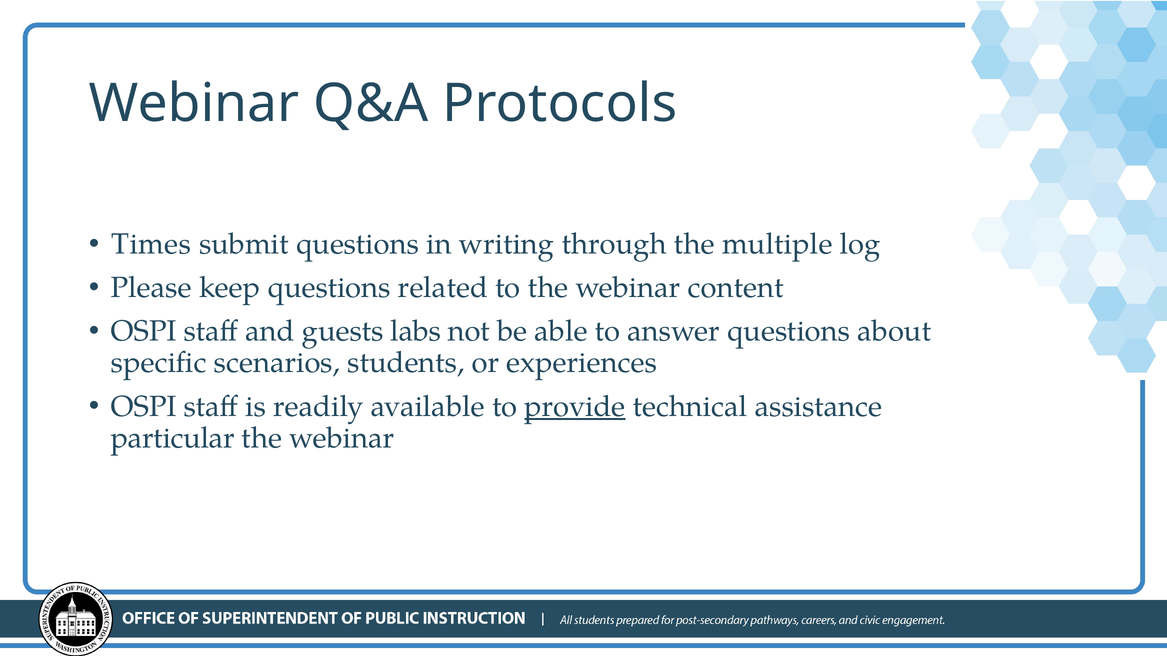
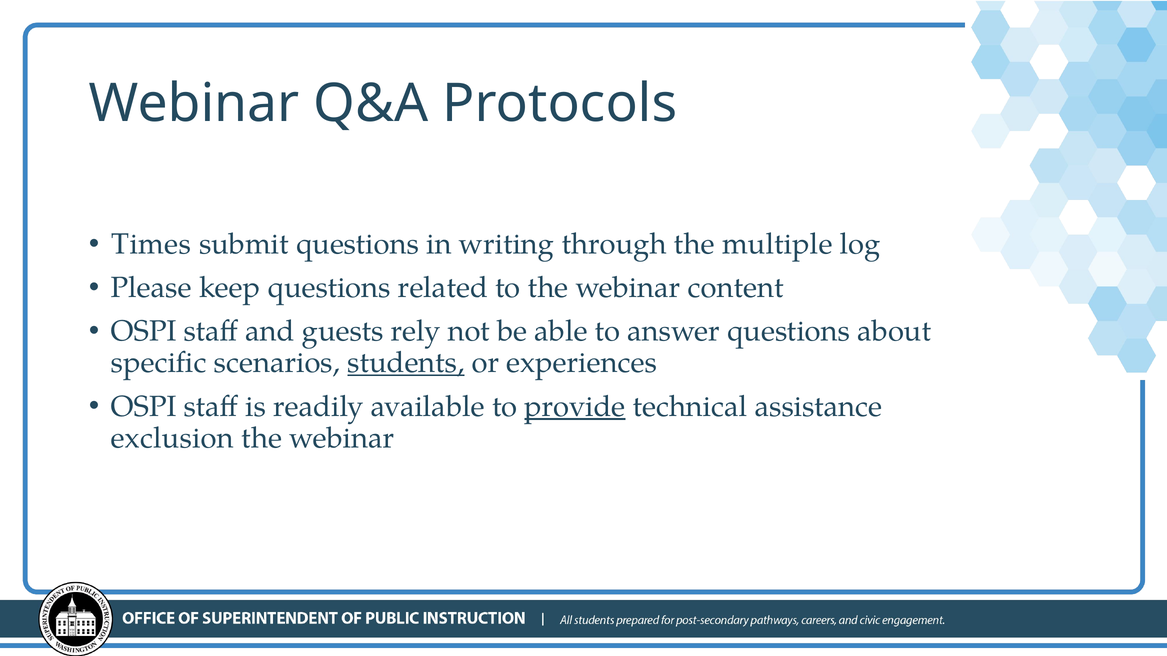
labs: labs -> rely (416, 332)
students underline: none -> present (406, 363)
particular: particular -> exclusion (172, 438)
